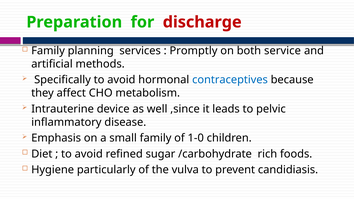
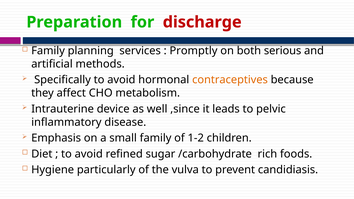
service: service -> serious (283, 51)
contraceptives colour: blue -> orange (230, 80)
1-0: 1-0 -> 1-2 (196, 138)
